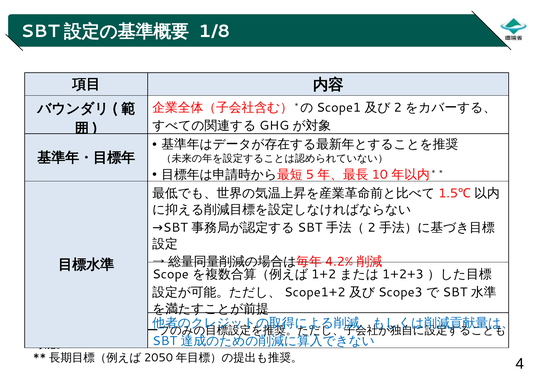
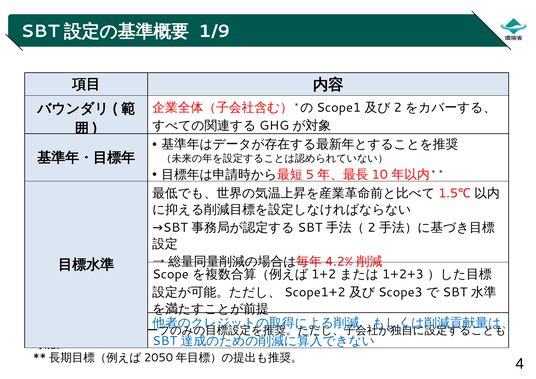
1/8: 1/8 -> 1/9 (214, 31)
